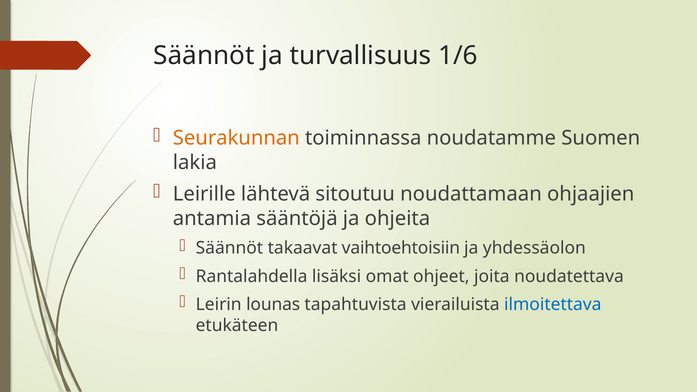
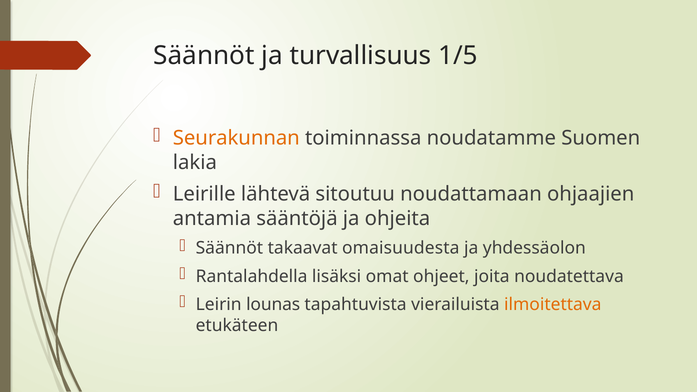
1/6: 1/6 -> 1/5 (458, 56)
vaihtoehtoisiin: vaihtoehtoisiin -> omaisuudesta (401, 248)
ilmoitettava colour: blue -> orange (553, 305)
